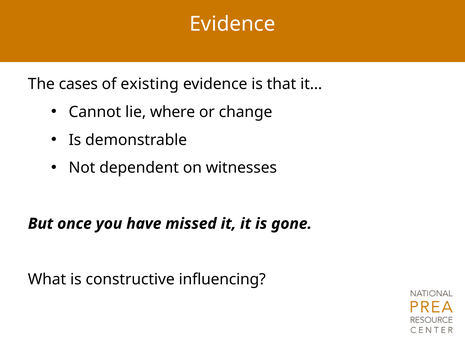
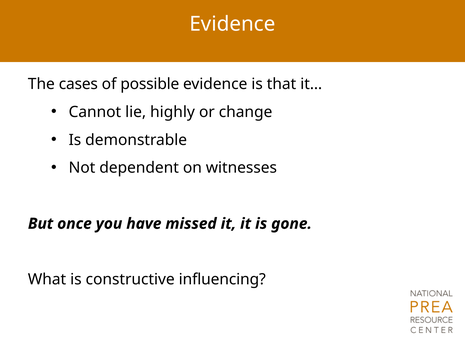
existing: existing -> possible (150, 84)
where: where -> highly (172, 112)
